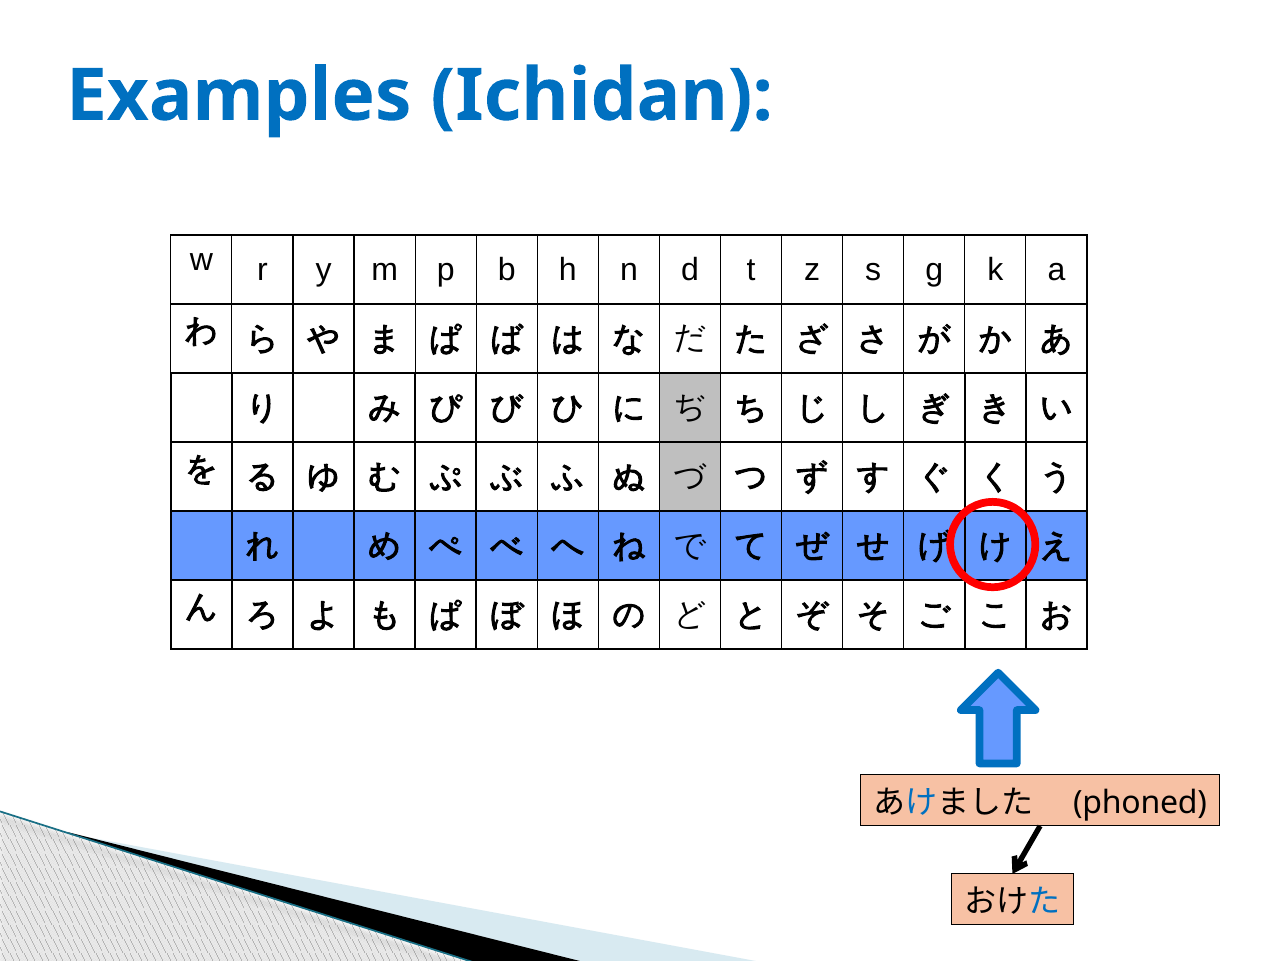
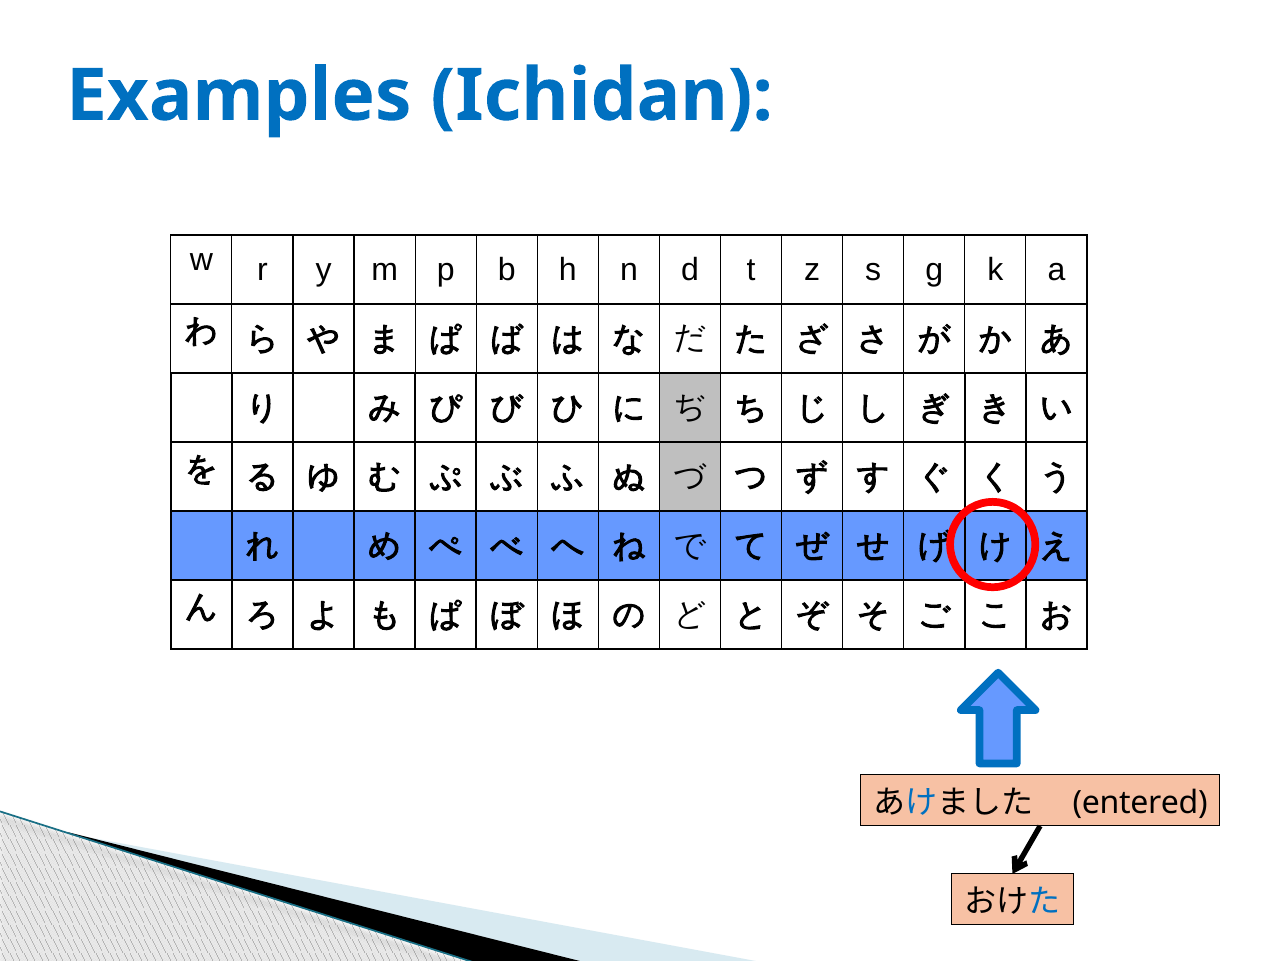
phoned: phoned -> entered (1140, 802)
